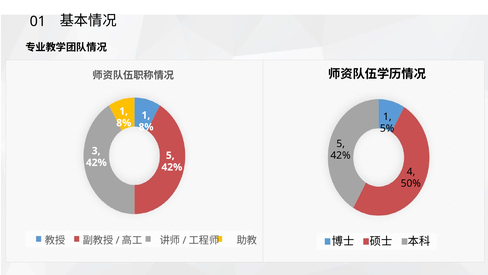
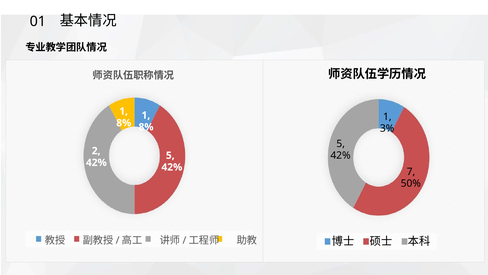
5%: 5% -> 3% (387, 128)
3: 3 -> 2 (96, 151)
4: 4 -> 7 (411, 171)
